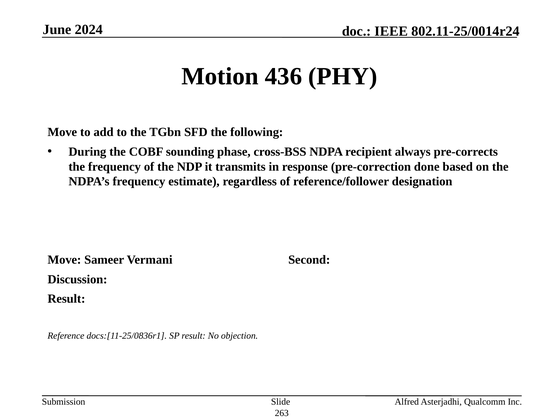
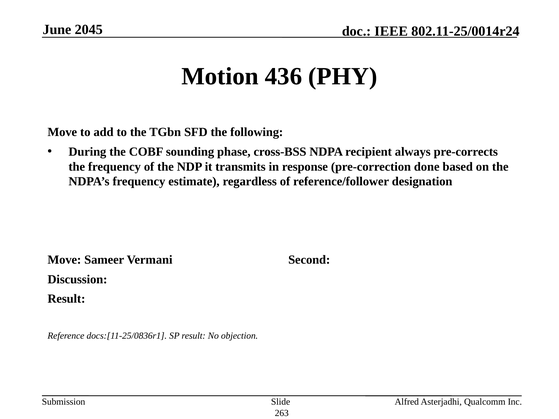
2024: 2024 -> 2045 (89, 30)
